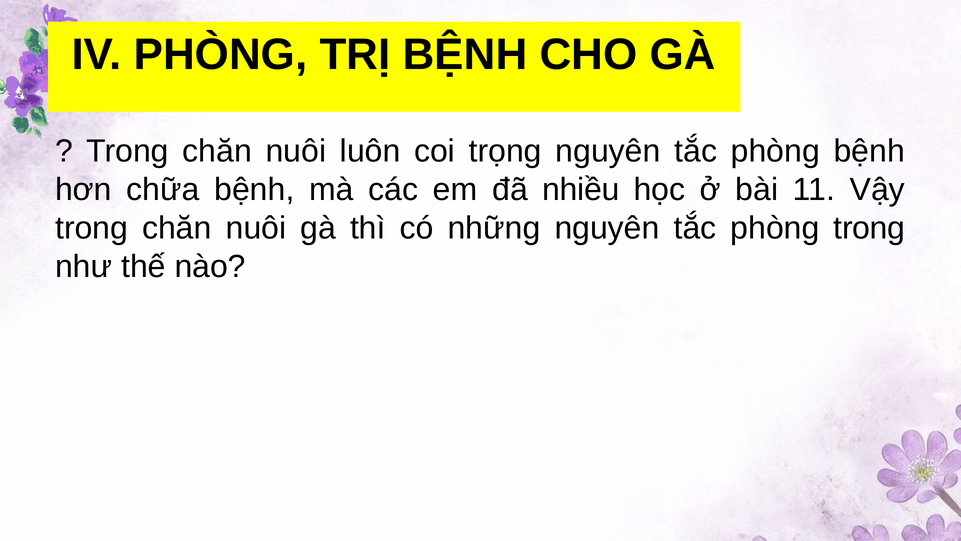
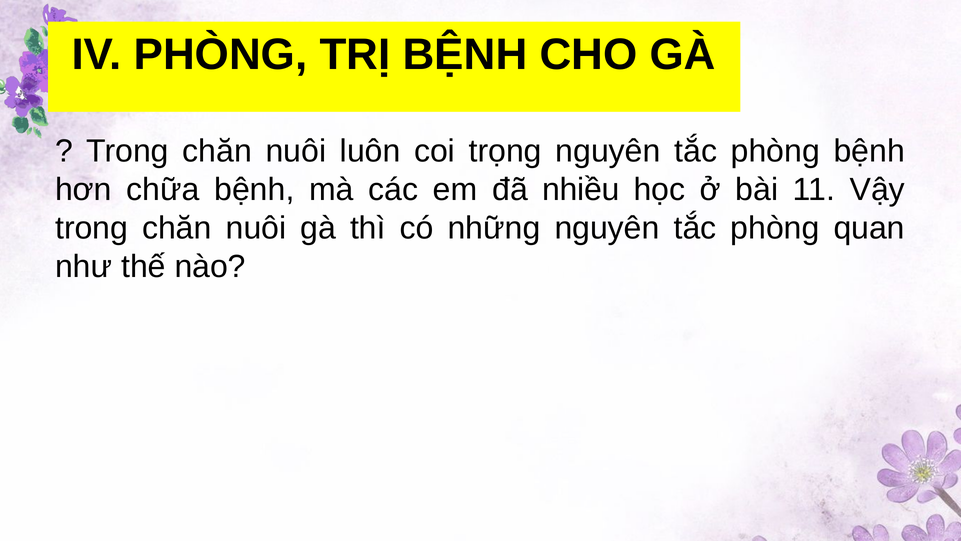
phòng trong: trong -> quan (869, 228)
